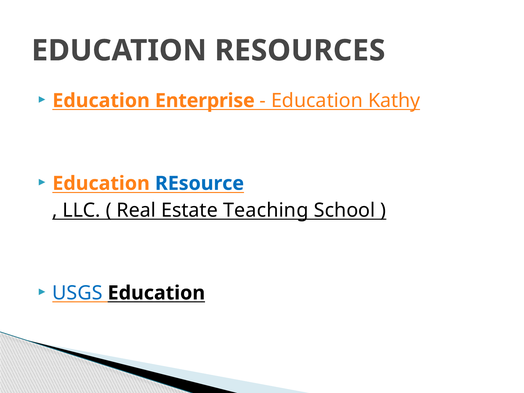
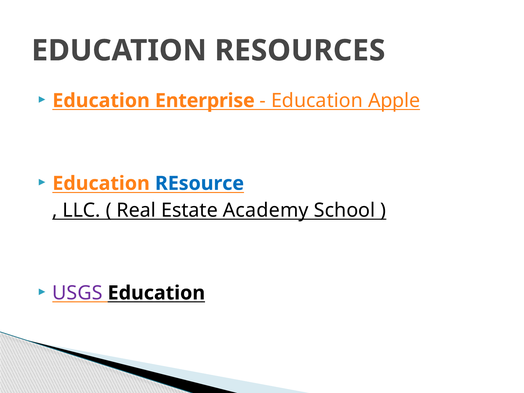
Kathy: Kathy -> Apple (394, 101)
Teaching: Teaching -> Academy (266, 210)
USGS colour: blue -> purple (77, 293)
